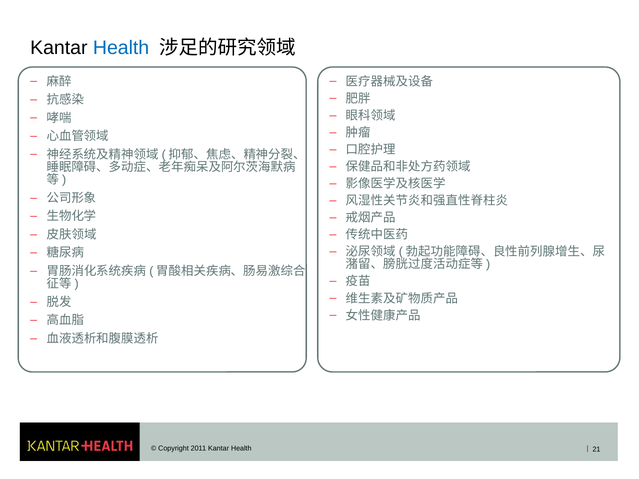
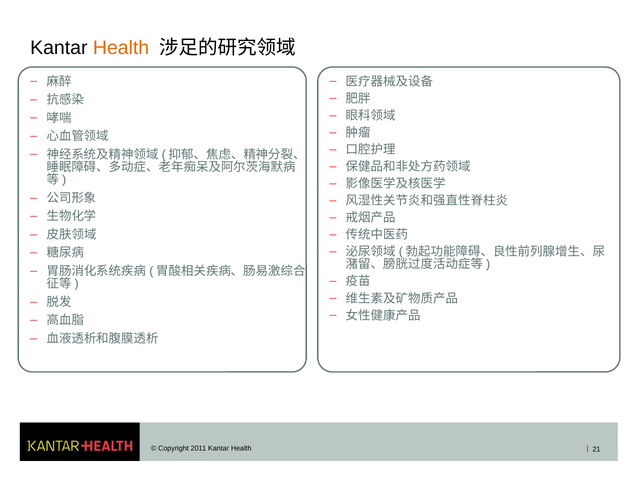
Health colour: blue -> orange (121, 48)
